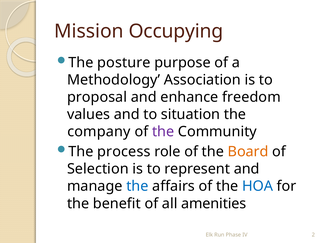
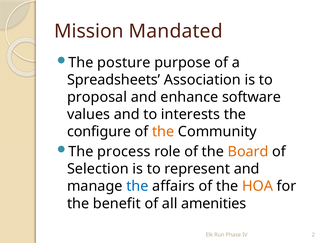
Occupying: Occupying -> Mandated (176, 31)
Methodology: Methodology -> Spreadsheets (114, 80)
freedom: freedom -> software (251, 97)
situation: situation -> interests (191, 114)
company: company -> configure (99, 132)
the colour: purple -> orange (163, 132)
HOA colour: blue -> orange (258, 186)
